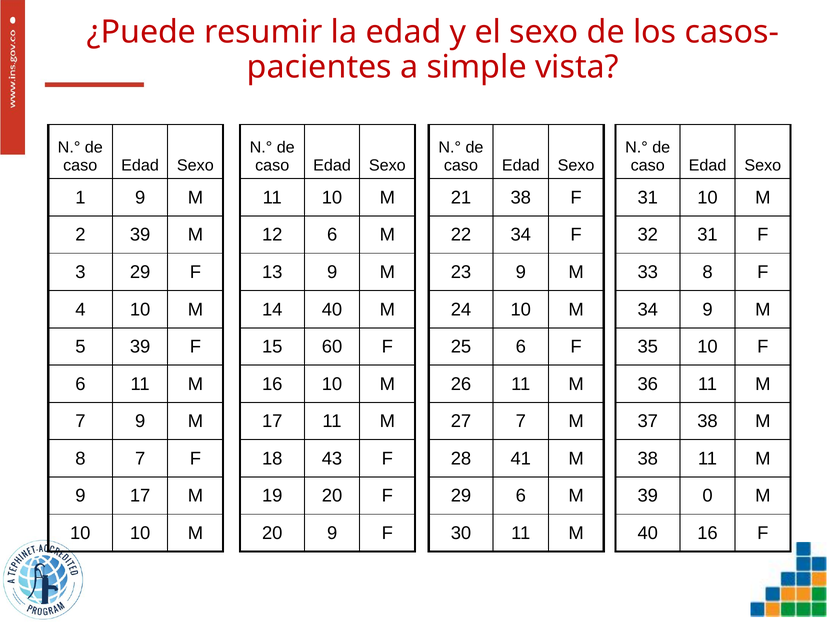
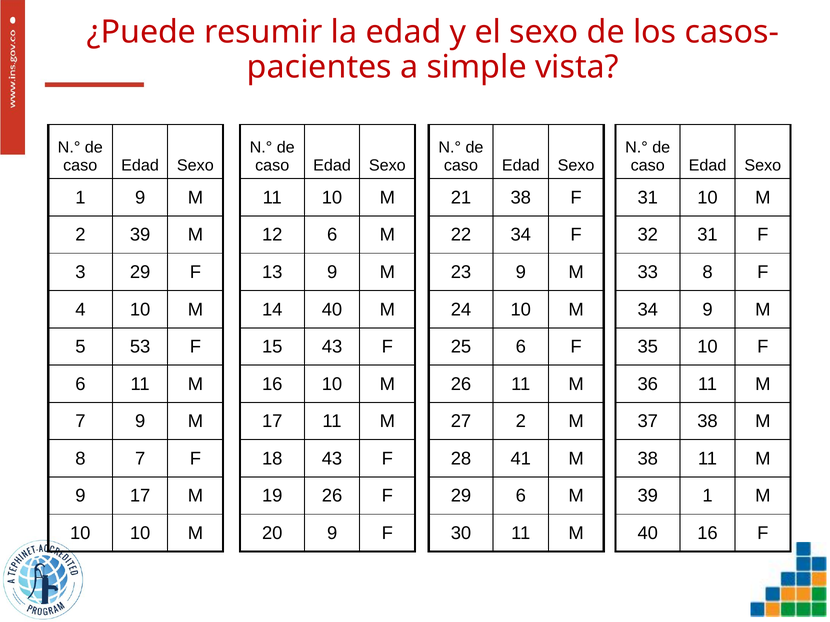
5 39: 39 -> 53 (140, 347)
15 60: 60 -> 43 (332, 347)
27 7: 7 -> 2 (521, 422)
19 20: 20 -> 26 (332, 496)
39 0: 0 -> 1 (708, 496)
